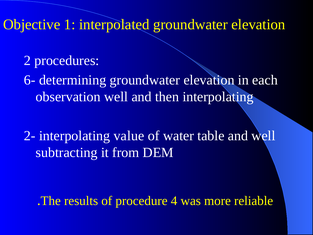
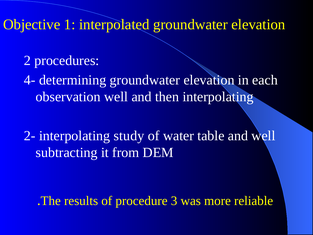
6-: 6- -> 4- (30, 80)
value: value -> study (129, 136)
4: 4 -> 3 (174, 201)
